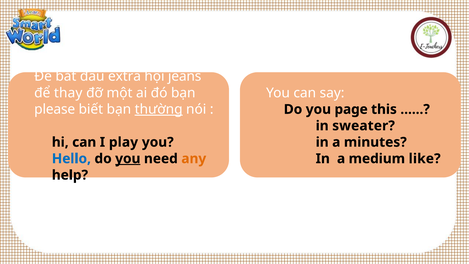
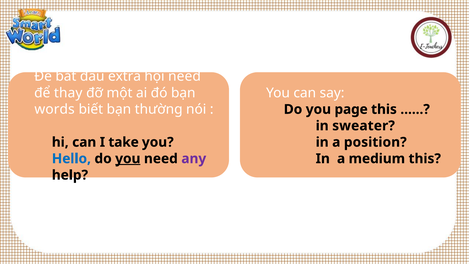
hội jeans: jeans -> need (185, 76)
please: please -> words (55, 109)
thường underline: present -> none (159, 109)
play: play -> take (124, 142)
minutes: minutes -> position (375, 142)
any colour: orange -> purple (194, 159)
medium like: like -> this (425, 159)
